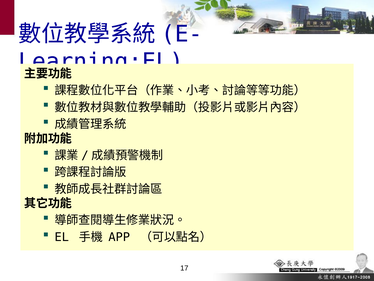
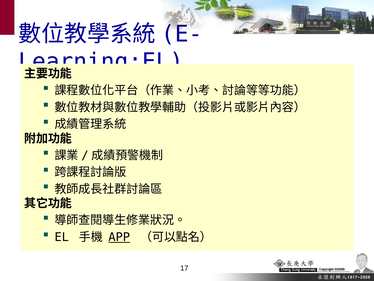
APP underline: none -> present (119, 237)
